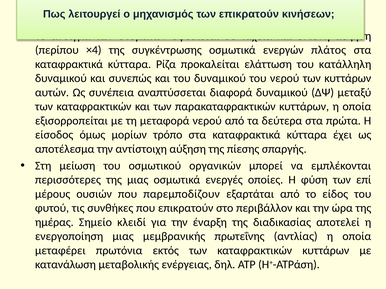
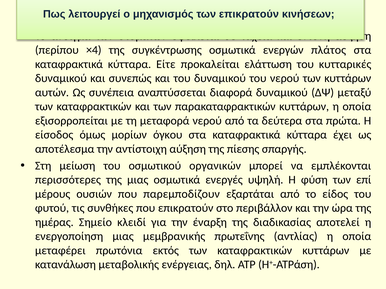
Ρίζα: Ρίζα -> Είτε (166, 64)
κατάλληλη: κατάλληλη -> κυτταρικές (345, 64)
τρόπο: τρόπο -> όγκου (168, 135)
οποίες: οποίες -> υψηλή (266, 180)
